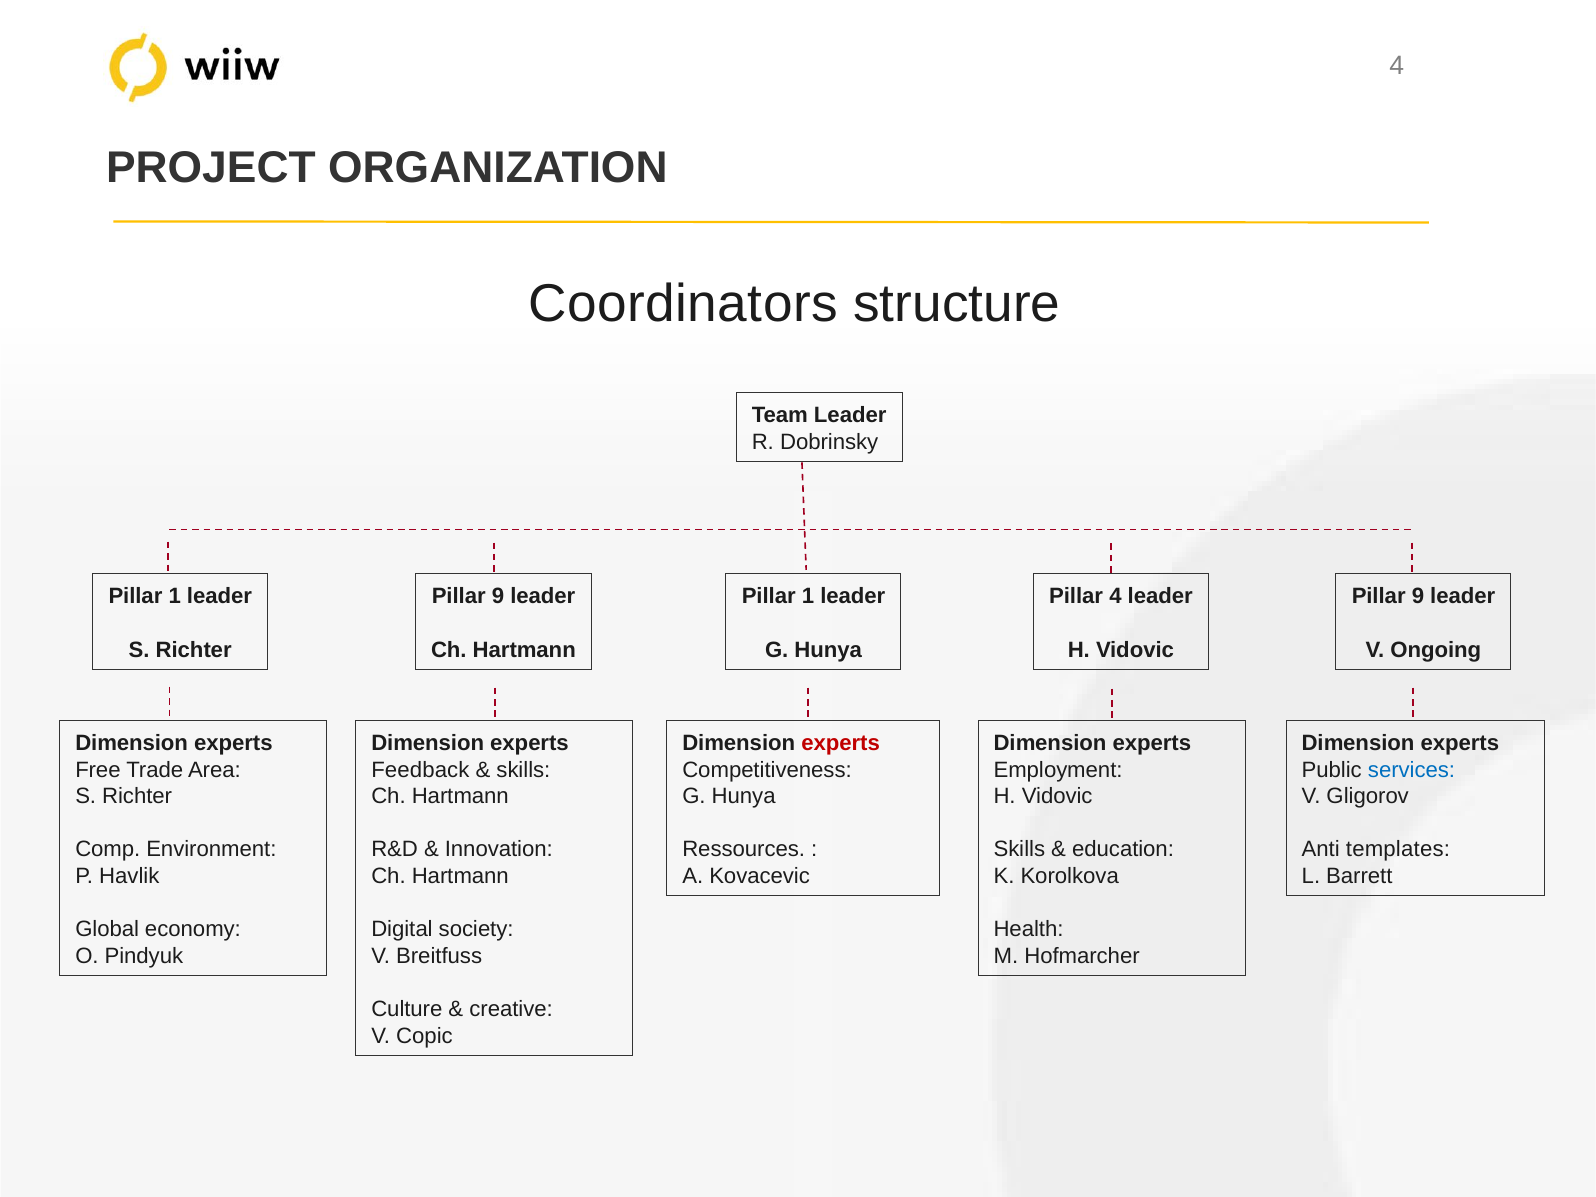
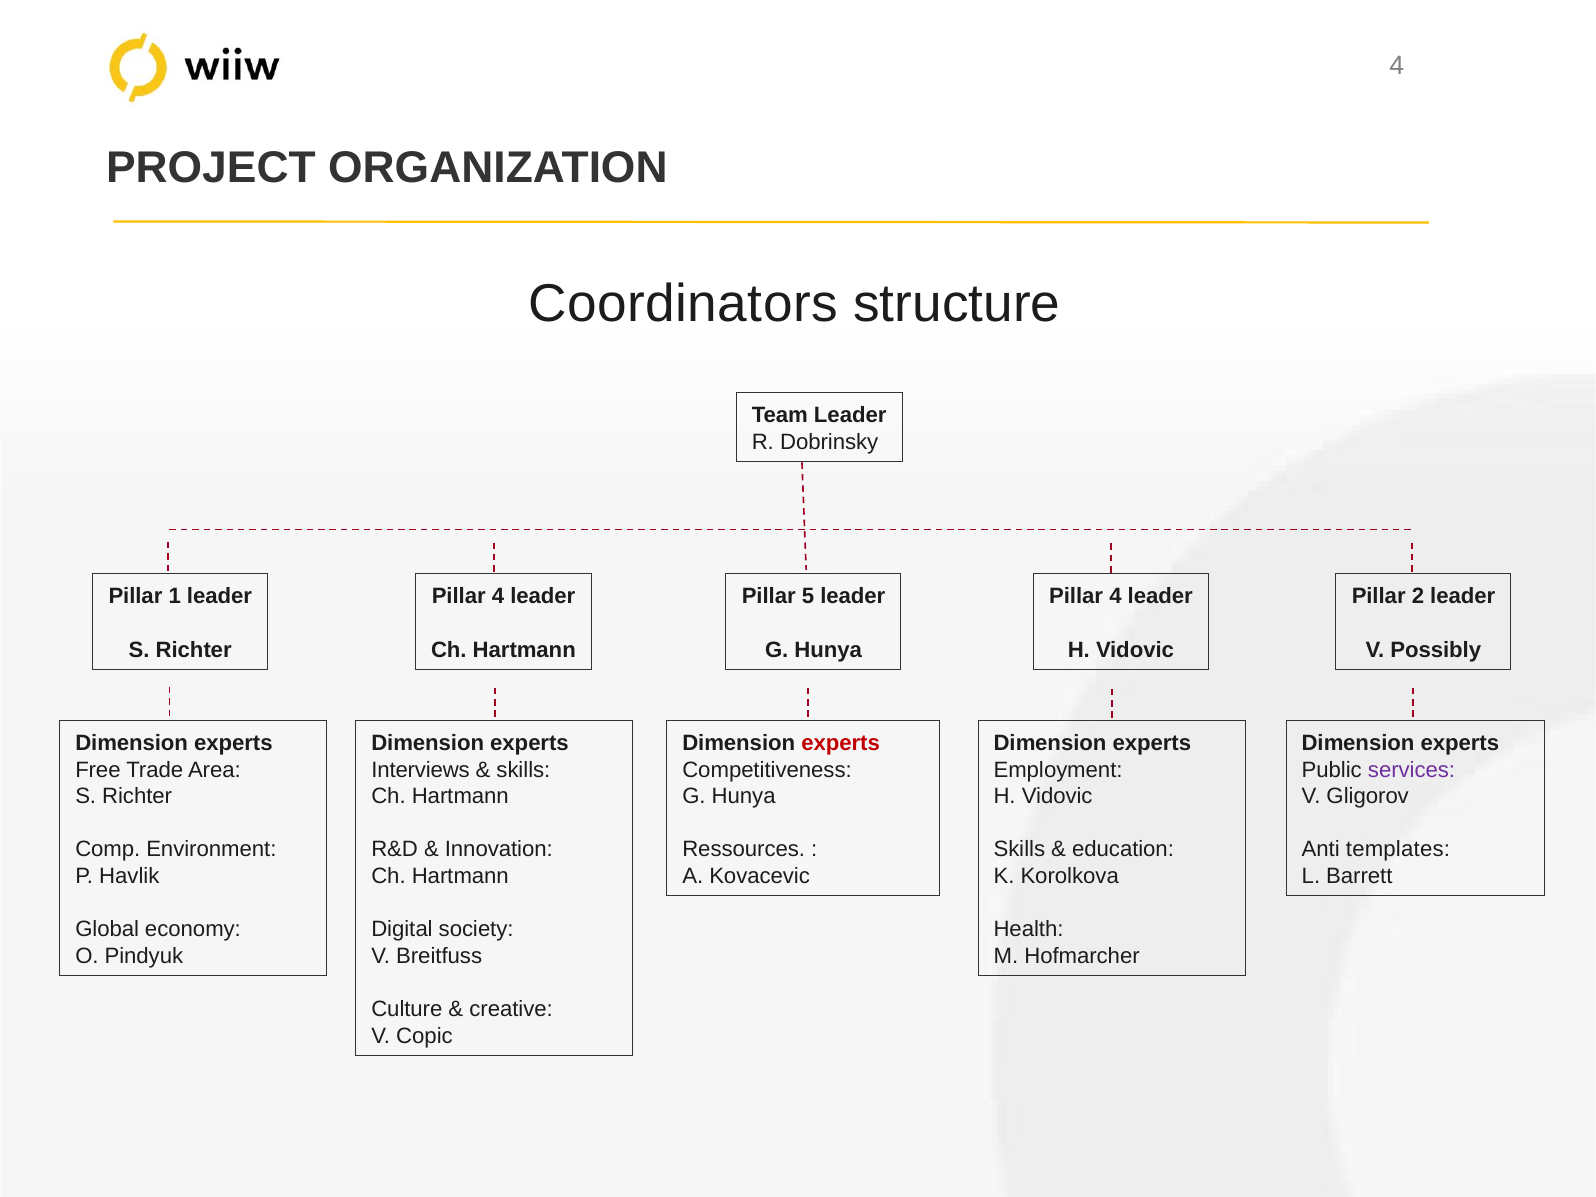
9: 9 -> 4 (498, 597)
1: 1 -> 5 (808, 597)
9: 9 -> 2 (1418, 597)
Ongoing: Ongoing -> Possibly (1436, 650)
Feedback: Feedback -> Interviews (421, 770)
services colour: blue -> purple (1411, 770)
